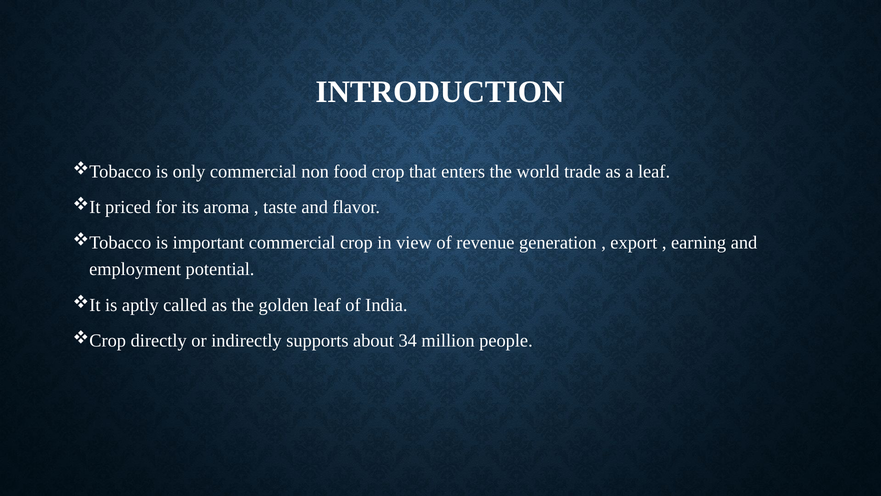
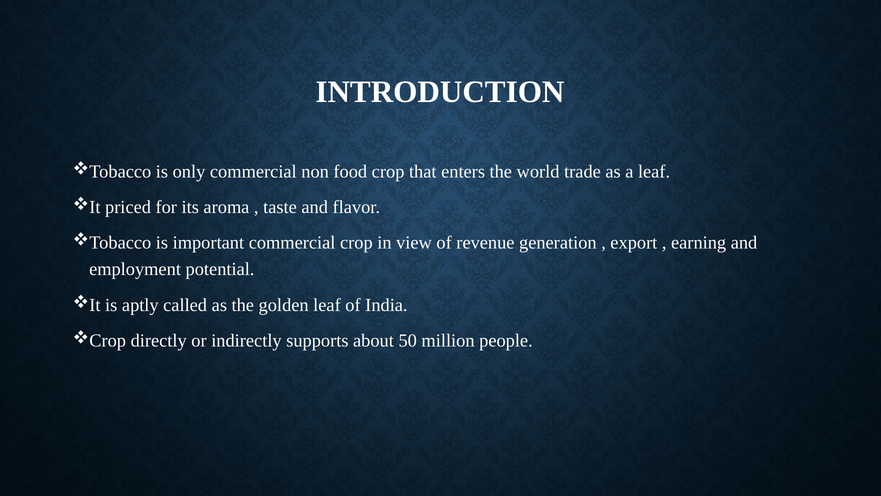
34: 34 -> 50 (408, 340)
